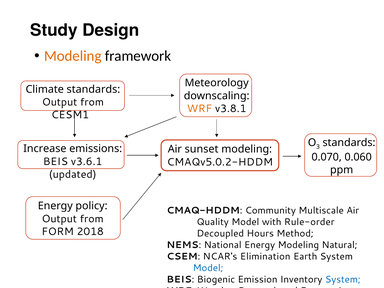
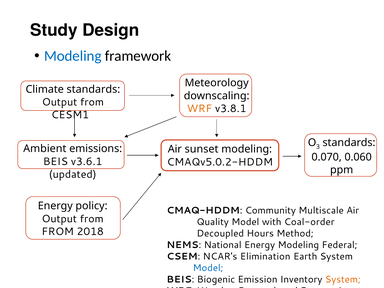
Modeling colour: orange -> blue (73, 56)
Increase: Increase -> Ambient (45, 149)
Rule-order: Rule-order -> Coal-order (309, 222)
FORM: FORM -> FROM (58, 232)
Natural: Natural -> Federal (339, 245)
System colour: blue -> orange (343, 280)
